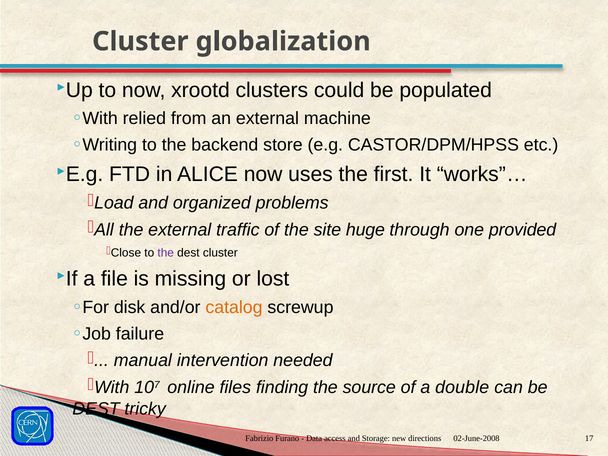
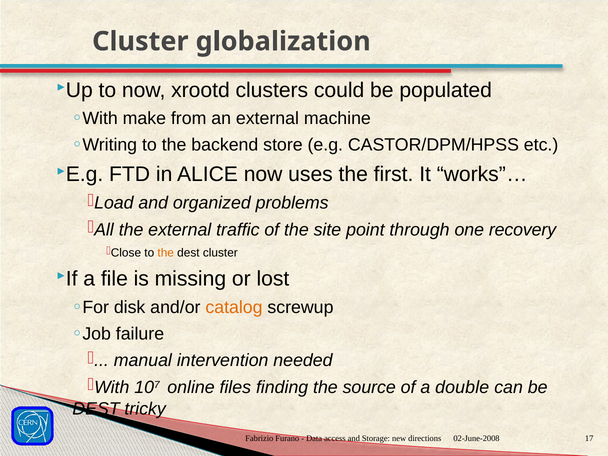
relied: relied -> make (144, 118)
huge: huge -> point (365, 230)
provided: provided -> recovery (523, 230)
the colour: purple -> orange (166, 253)
